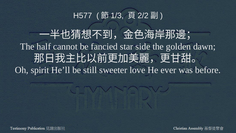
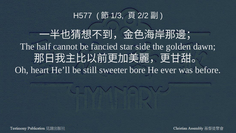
spirit: spirit -> heart (40, 70)
love: love -> bore (137, 70)
